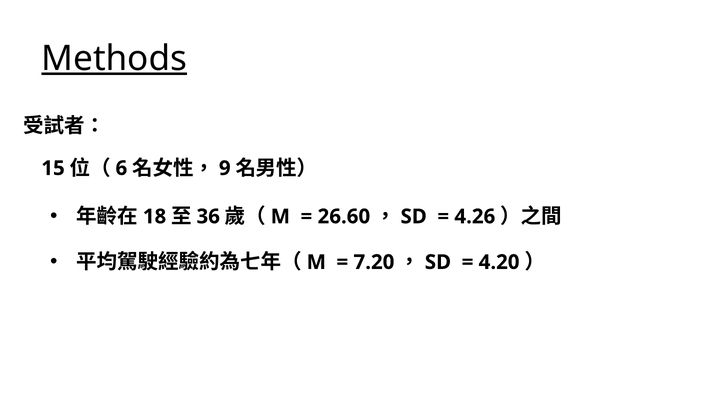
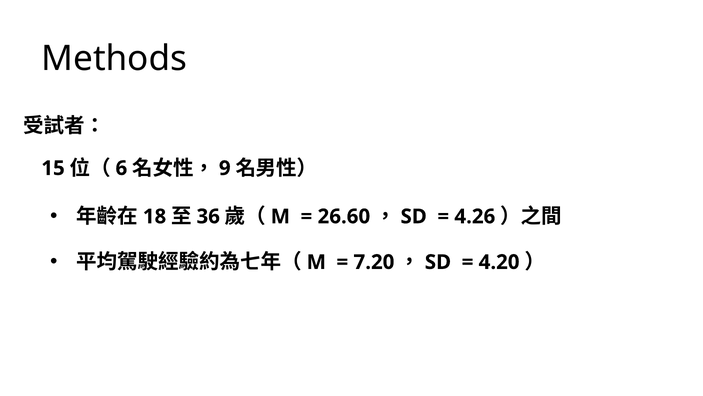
Methods underline: present -> none (114, 59)
